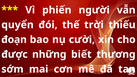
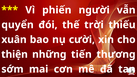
đoạn: đoạn -> xuân (14, 40)
được: được -> thiện (15, 54)
biết: biết -> tiến (81, 54)
